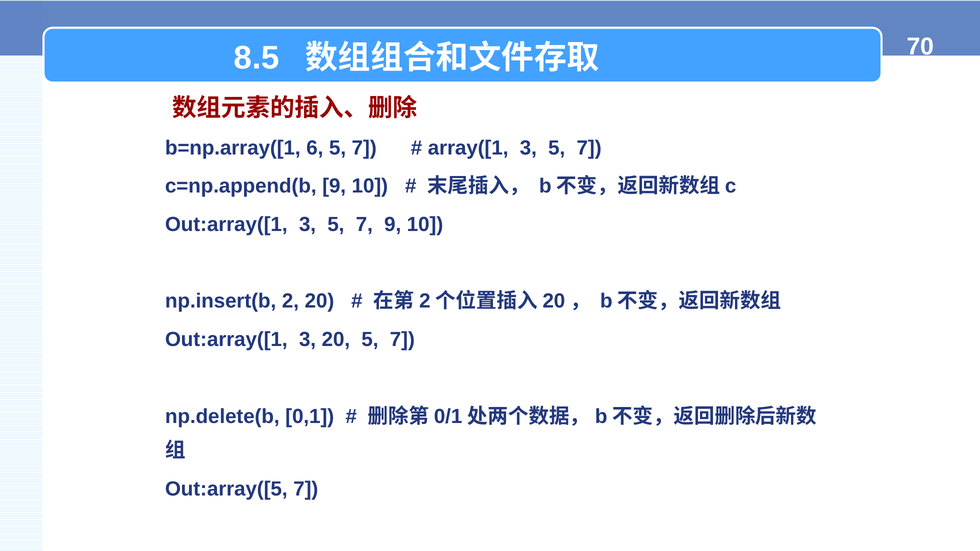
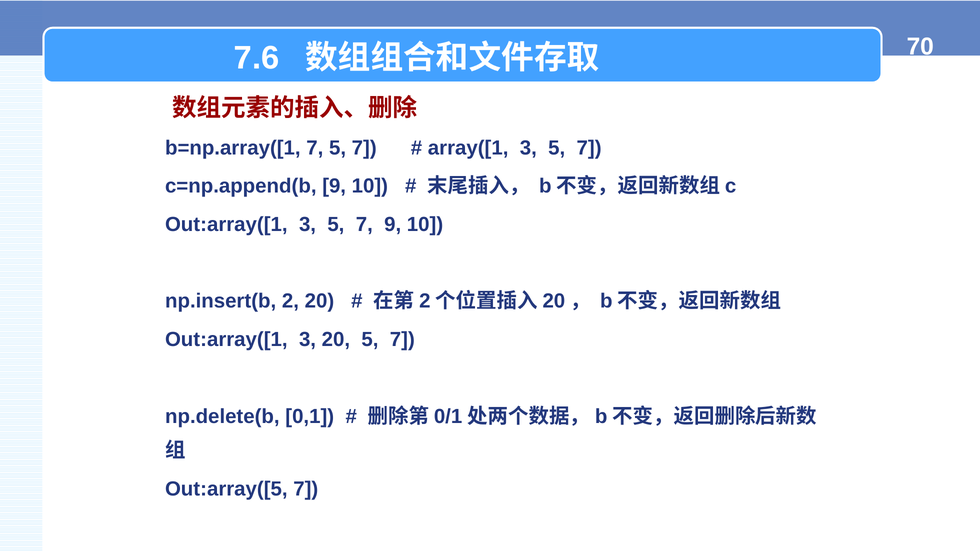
8.5: 8.5 -> 7.6 (257, 58)
b=np.array([1 6: 6 -> 7 (315, 148)
